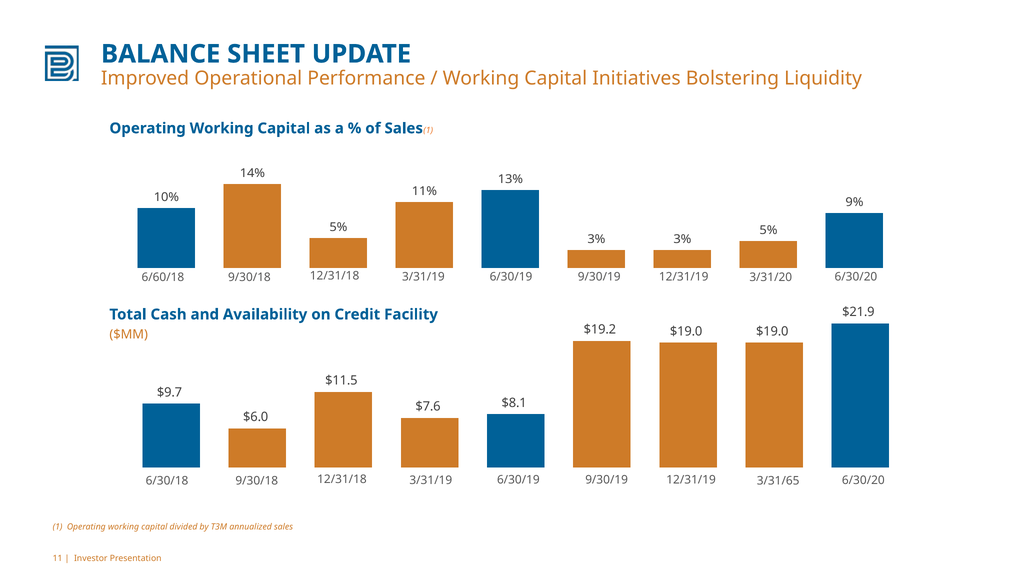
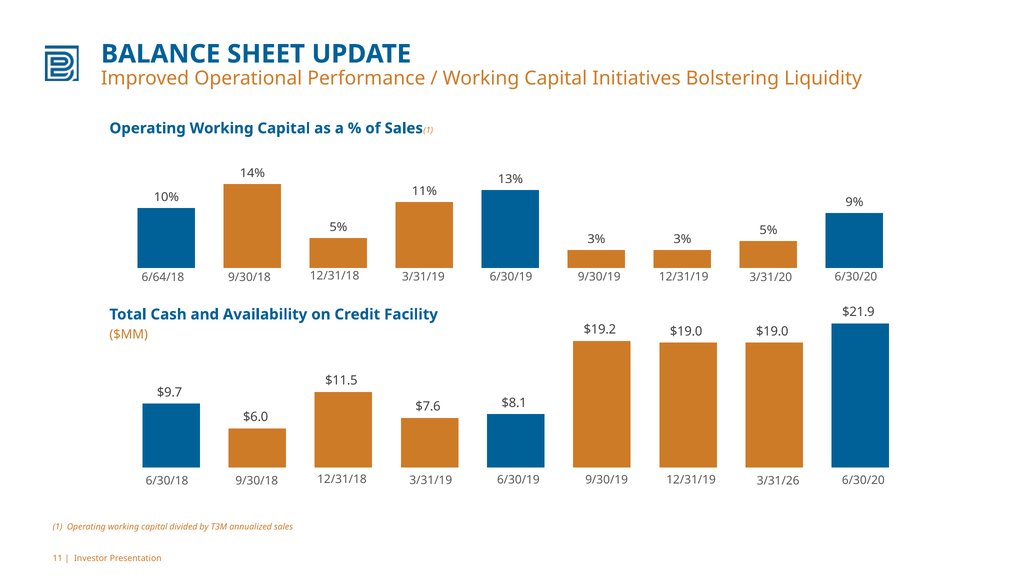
6/60/18: 6/60/18 -> 6/64/18 (163, 277)
3/31/65: 3/31/65 -> 3/31/26 (778, 480)
